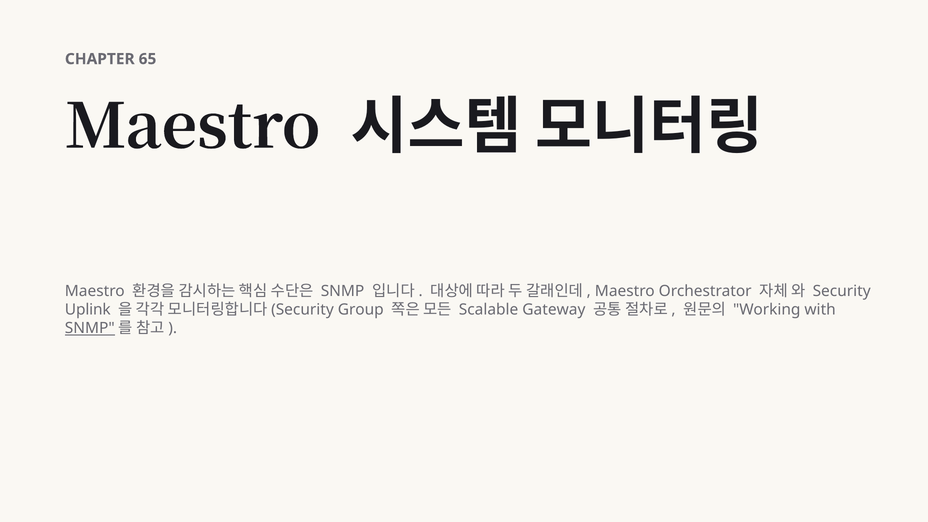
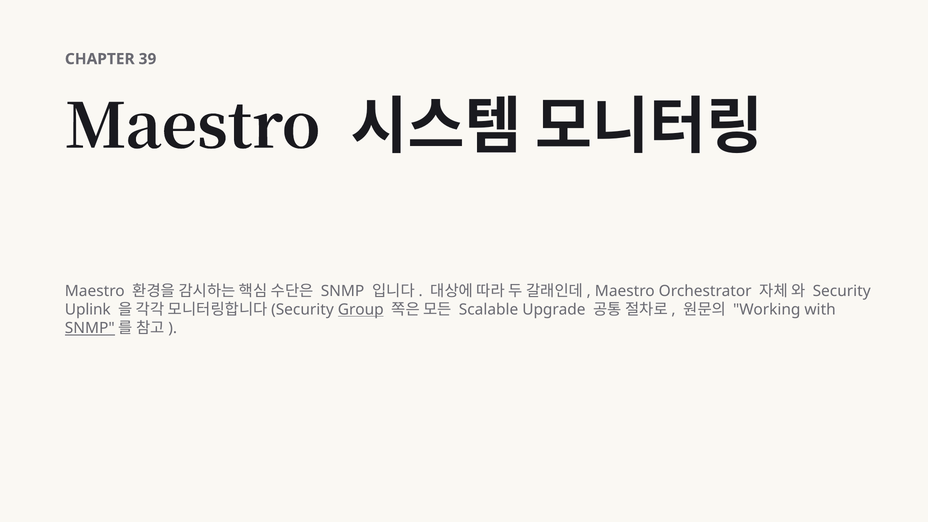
65: 65 -> 39 (147, 59)
Group underline: none -> present (361, 310)
Gateway: Gateway -> Upgrade (554, 310)
